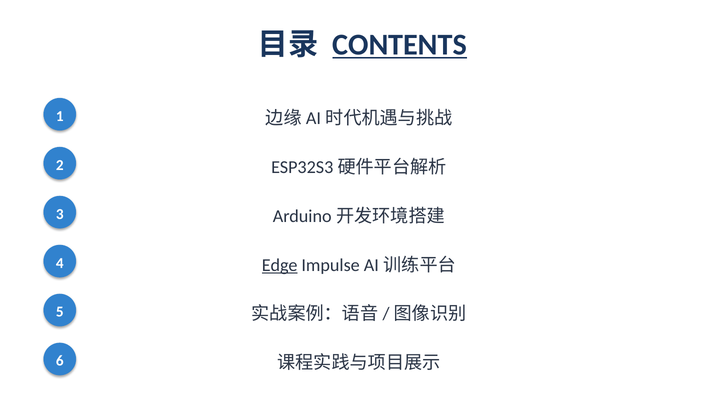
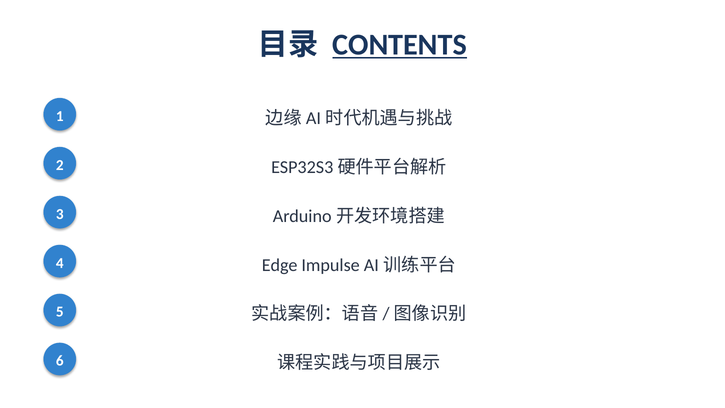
Edge underline: present -> none (280, 265)
